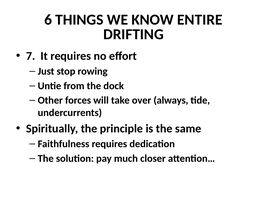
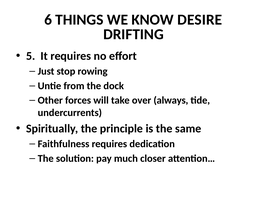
ENTIRE: ENTIRE -> DESIRE (200, 20)
7: 7 -> 5 (31, 56)
